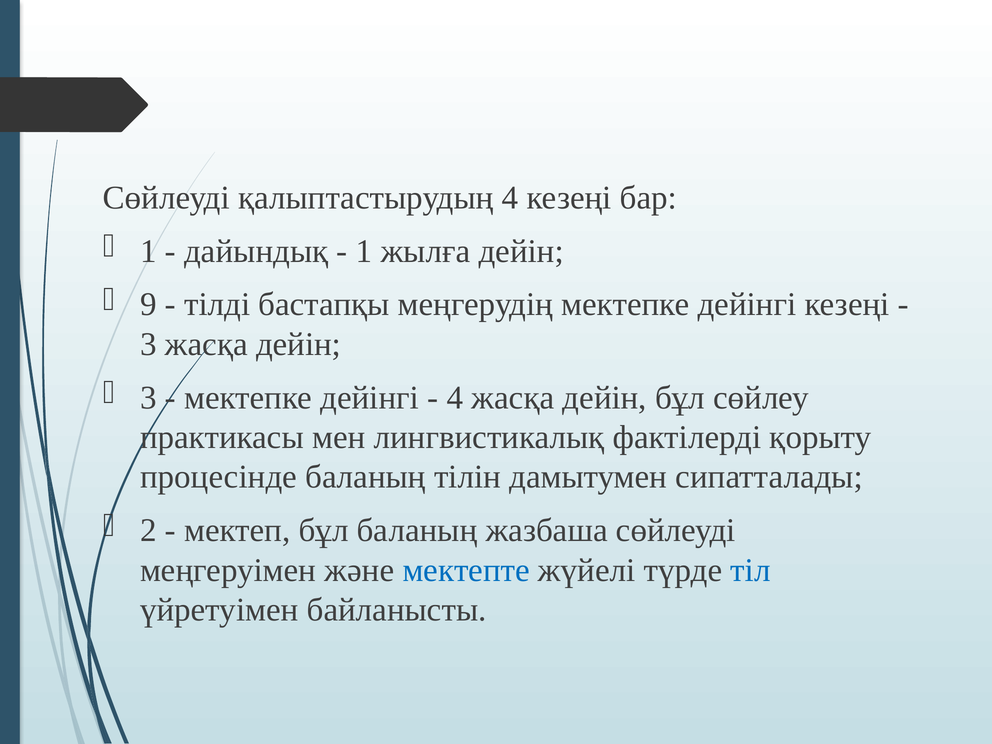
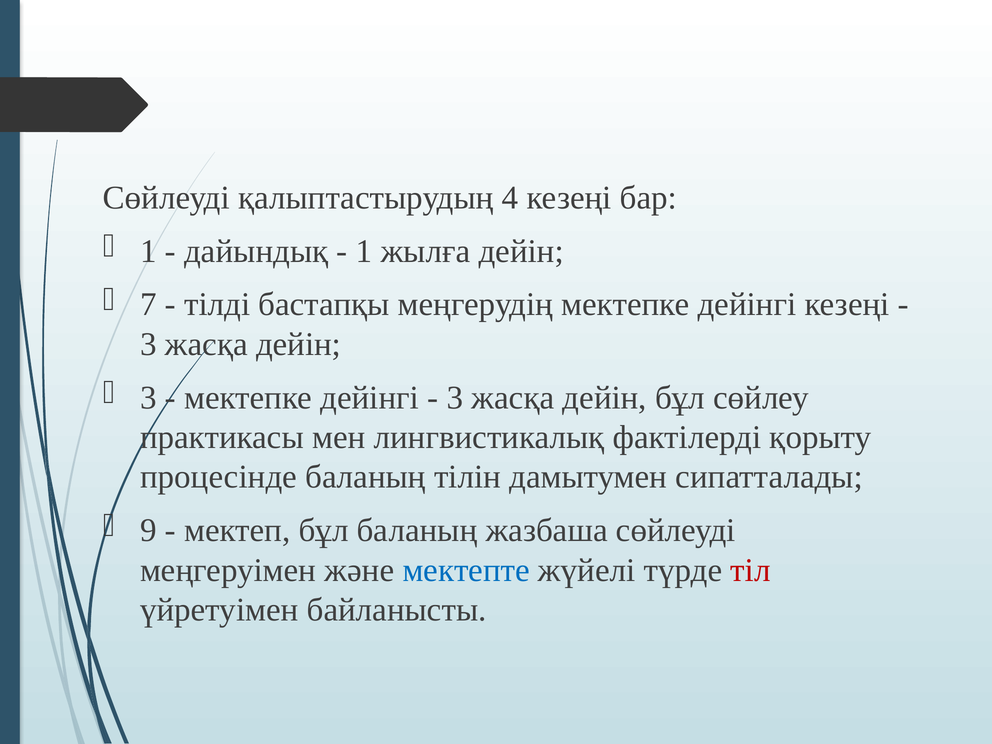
9: 9 -> 7 (148, 305)
4: 4 -> 3 (455, 398)
2: 2 -> 9 (148, 531)
тіл colour: blue -> red (750, 570)
